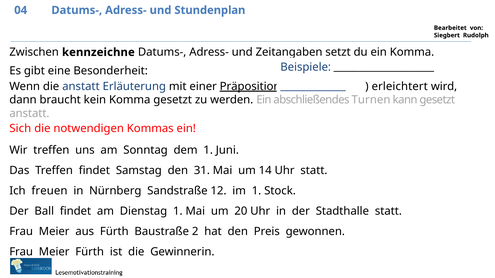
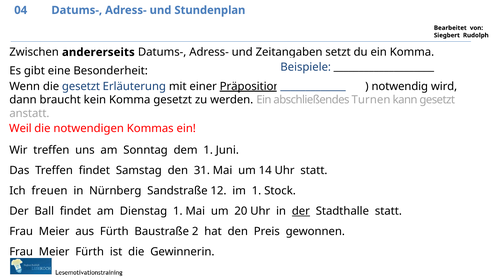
kennzeichne: kennzeichne -> andererseits (98, 52)
die anstatt: anstatt -> gesetzt (81, 86)
erleichtert: erleichtert -> notwendig (400, 86)
Sich: Sich -> Weil (20, 129)
der underline: none -> present (301, 211)
